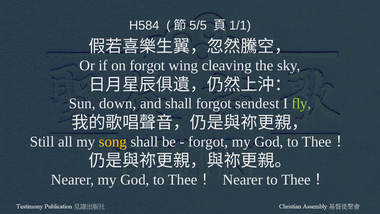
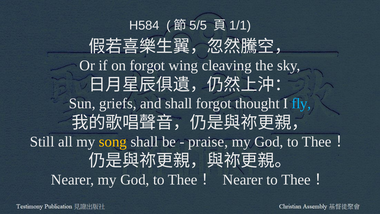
down: down -> griefs (118, 103)
sendest: sendest -> thought (257, 103)
fly colour: light green -> light blue (301, 103)
forgot: forgot -> praise (208, 141)
